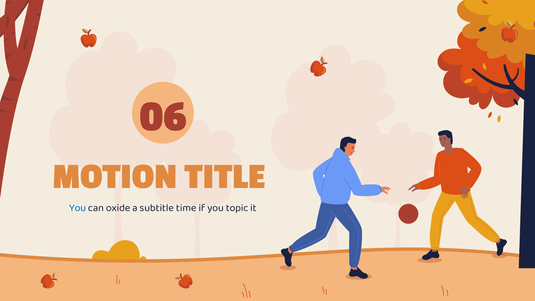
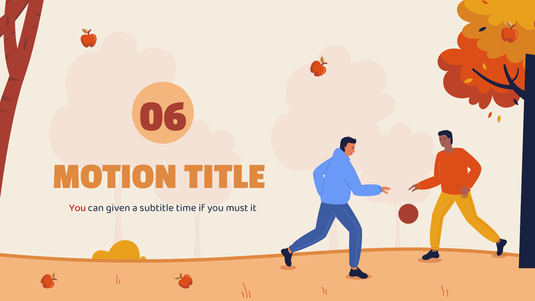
You colour: blue -> red (78, 208)
oxide: oxide -> given (118, 208)
topic: topic -> must (237, 208)
